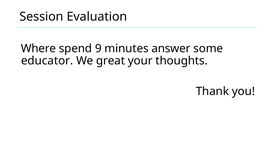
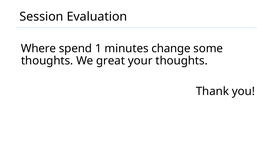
9: 9 -> 1 (98, 48)
answer: answer -> change (171, 48)
educator: educator -> thoughts (47, 61)
